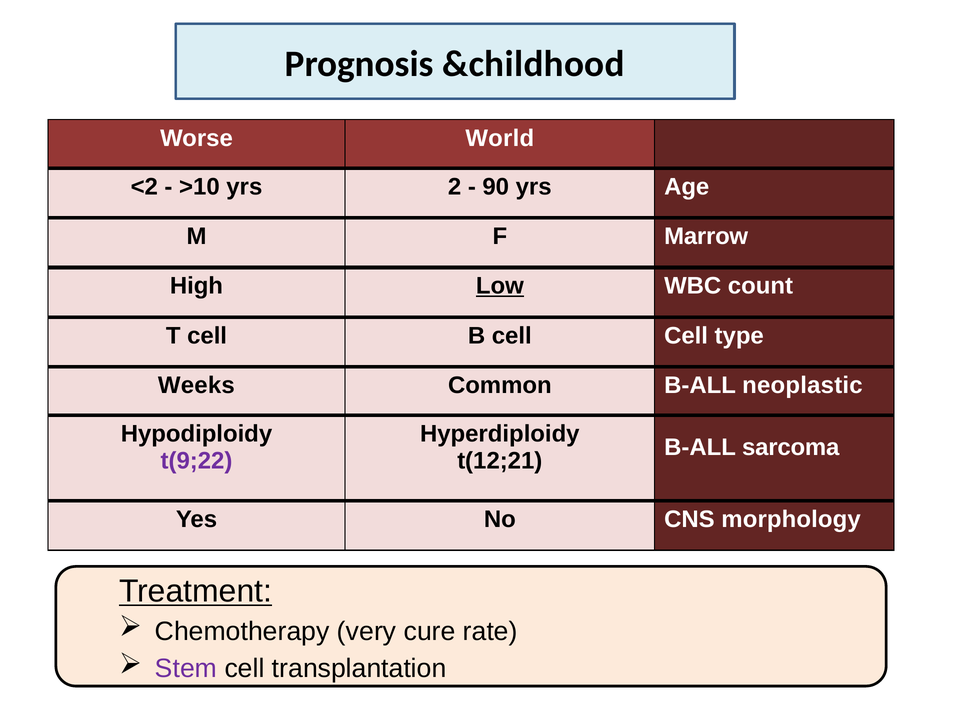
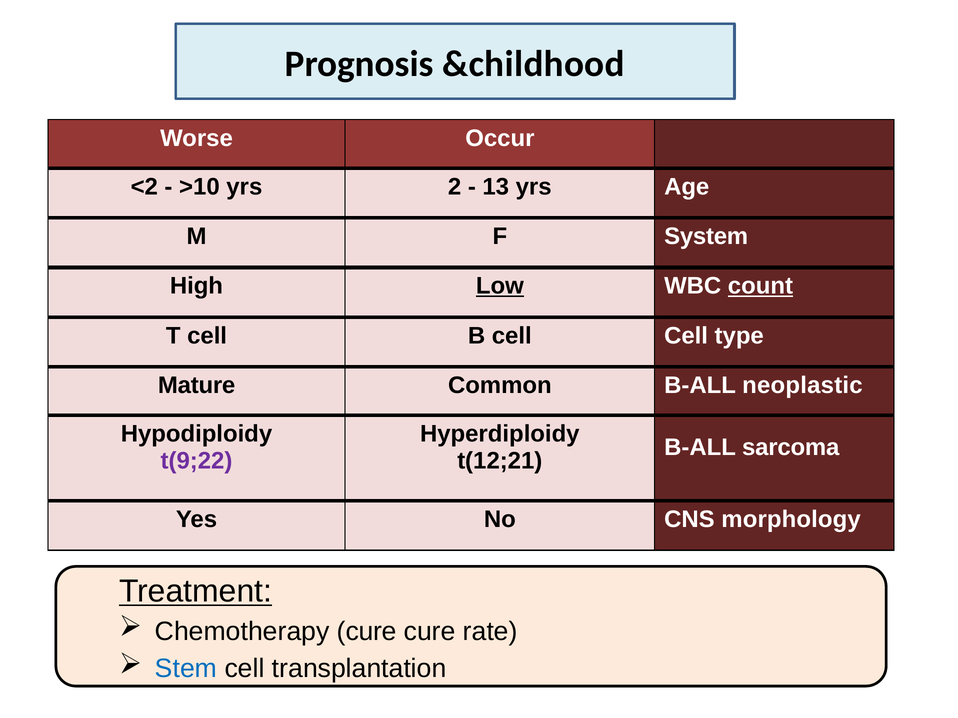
World: World -> Occur (500, 138)
90: 90 -> 13 (496, 187)
Marrow: Marrow -> System (706, 237)
count underline: none -> present (760, 286)
Weeks: Weeks -> Mature (197, 385)
Chemotherapy very: very -> cure (367, 632)
Stem colour: purple -> blue (186, 669)
